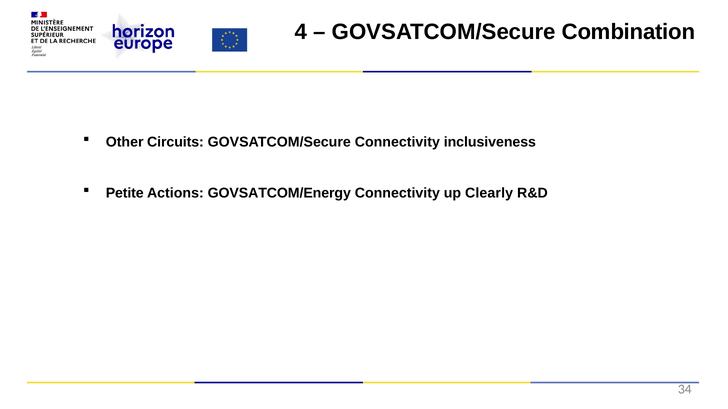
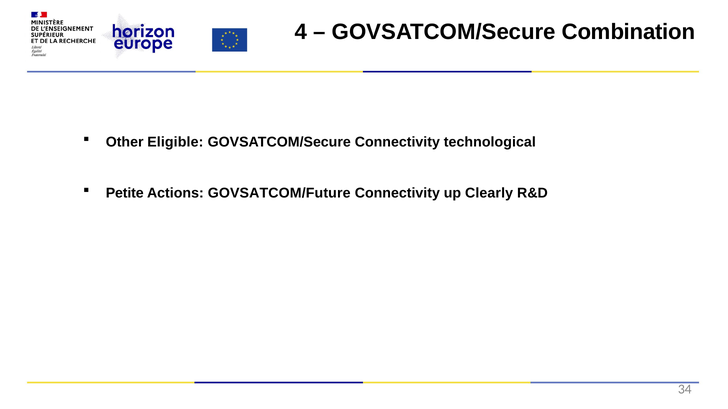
Circuits: Circuits -> Eligible (175, 142)
inclusiveness: inclusiveness -> technological (490, 142)
GOVSATCOM/Energy: GOVSATCOM/Energy -> GOVSATCOM/Future (279, 193)
